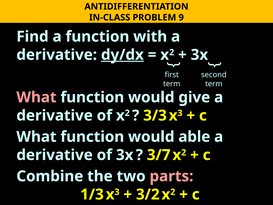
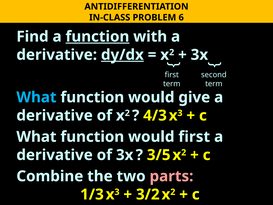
9: 9 -> 6 (181, 17)
function underline: none -> present (97, 37)
What colour: pink -> light blue (36, 97)
3/3: 3/3 -> 4/3 (155, 115)
would able: able -> first (194, 137)
3/7: 3/7 -> 3/5 (159, 155)
